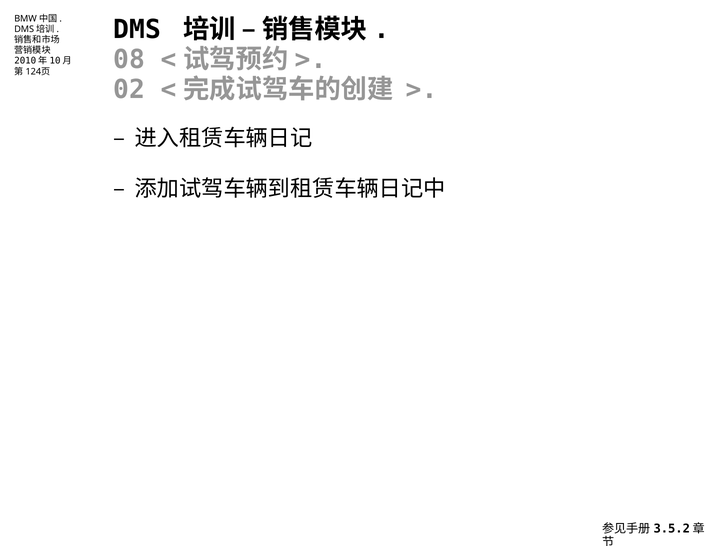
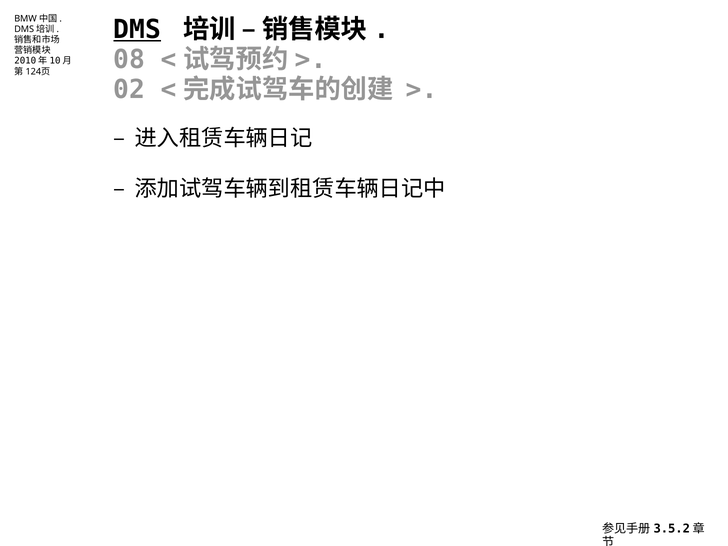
DMS underline: none -> present (137, 29)
